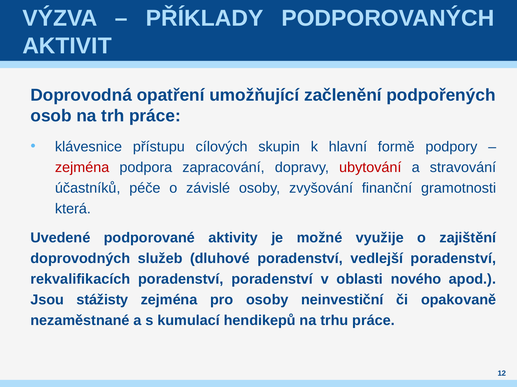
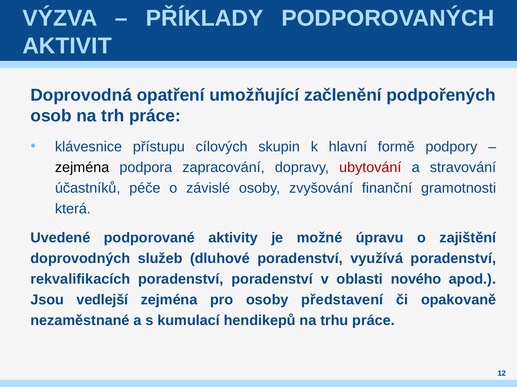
zejména colour: red -> black (82, 168)
využije: využije -> úpravu (380, 238)
vedlejší: vedlejší -> využívá (377, 259)
stážisty: stážisty -> vedlejší (102, 300)
neinvestiční: neinvestiční -> představení (342, 300)
